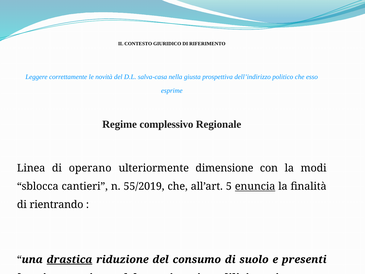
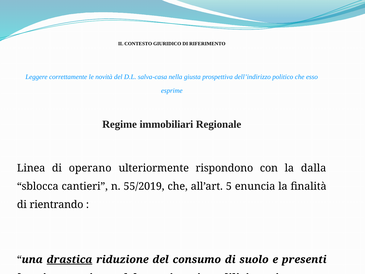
complessivo: complessivo -> immobiliari (166, 124)
dimensione: dimensione -> rispondono (224, 168)
modi: modi -> dalla (314, 168)
enuncia underline: present -> none (255, 186)
